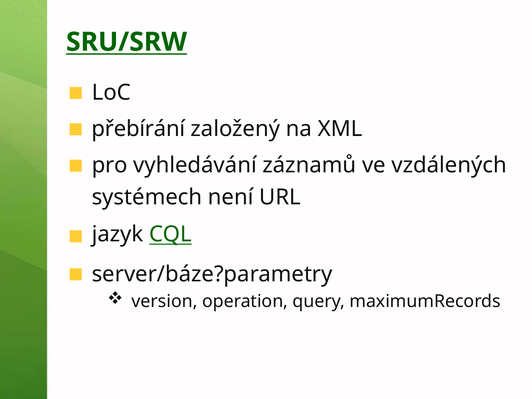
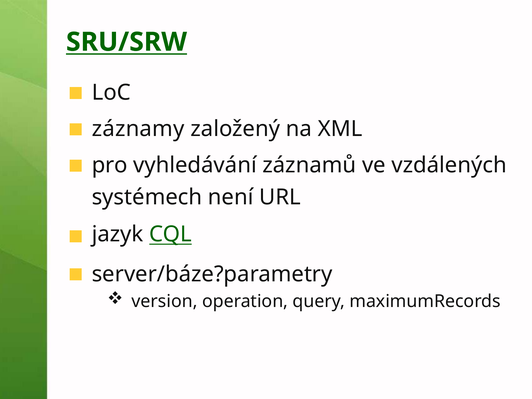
přebírání: přebírání -> záznamy (138, 129)
